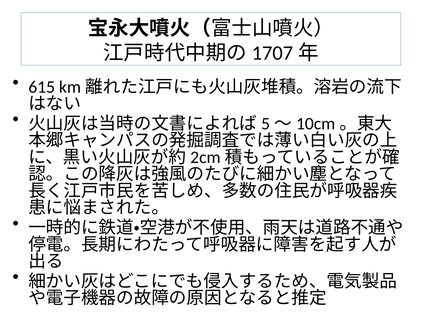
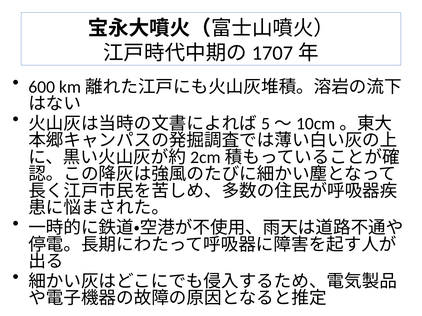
615: 615 -> 600 (42, 87)
